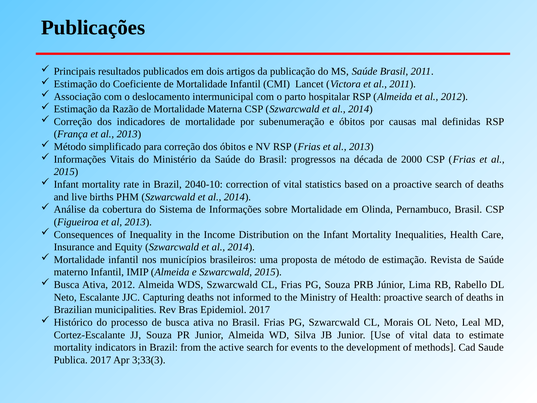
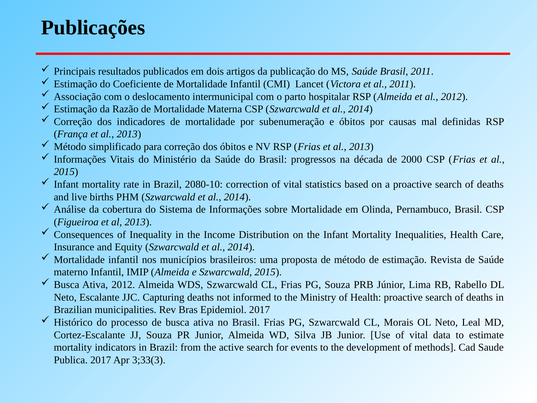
2040-10: 2040-10 -> 2080-10 (204, 184)
